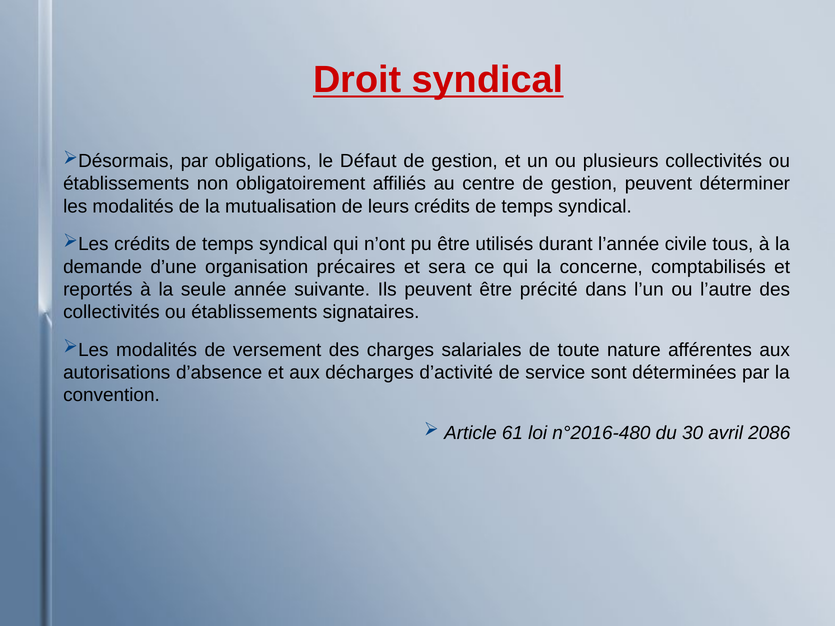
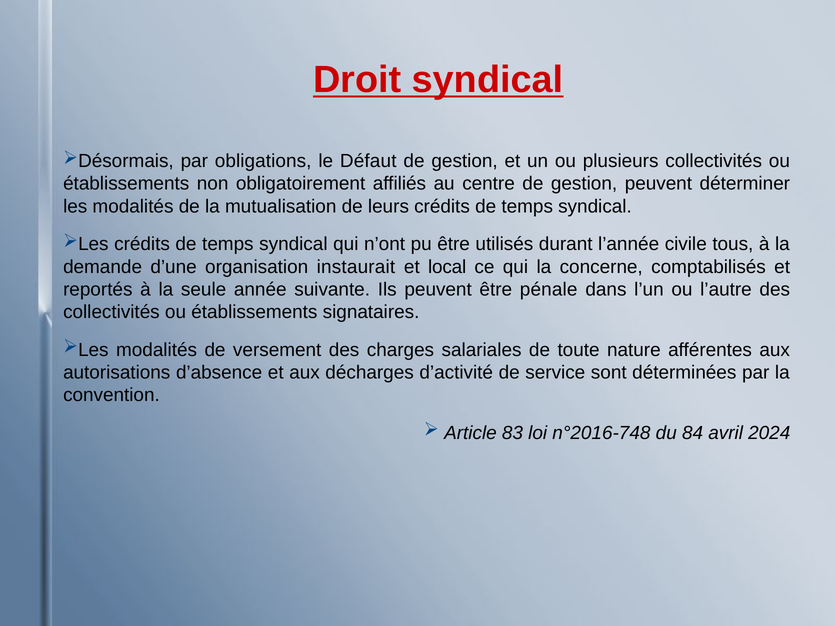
précaires: précaires -> instaurait (356, 267)
sera: sera -> local (447, 267)
précité: précité -> pénale (549, 290)
61: 61 -> 83 (512, 433)
n°2016-480: n°2016-480 -> n°2016-748 (601, 433)
30: 30 -> 84 (693, 433)
2086: 2086 -> 2024 (769, 433)
